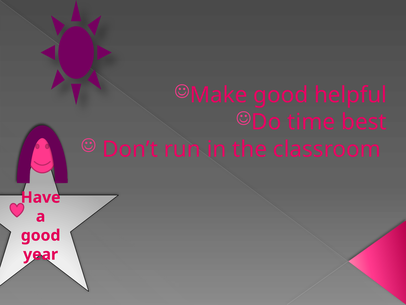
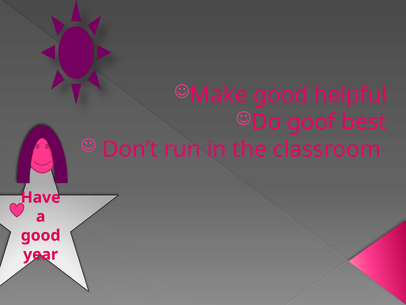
time: time -> goof (311, 122)
